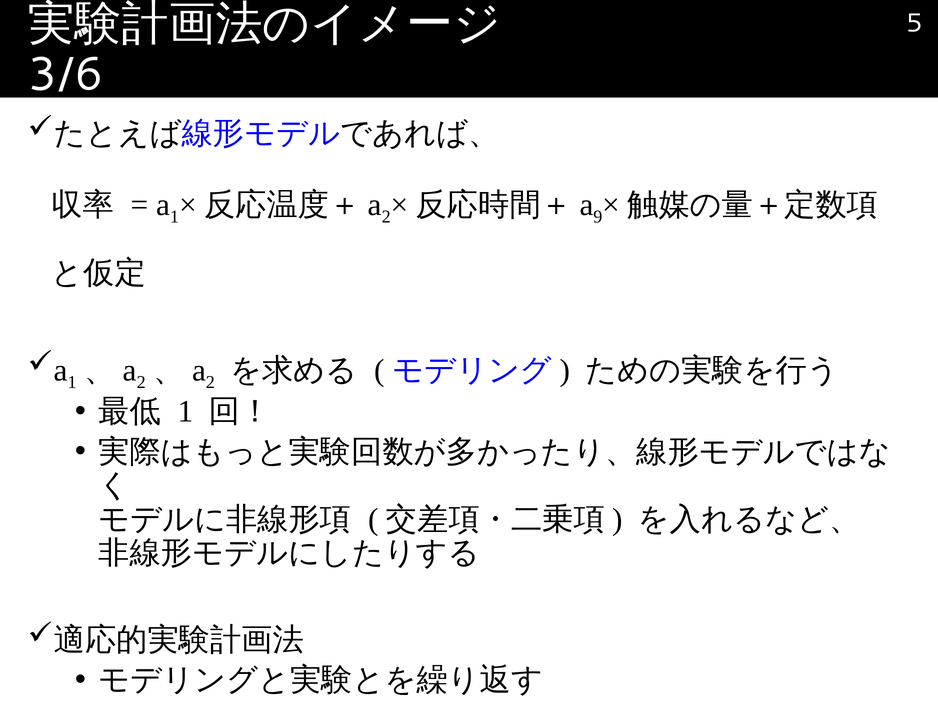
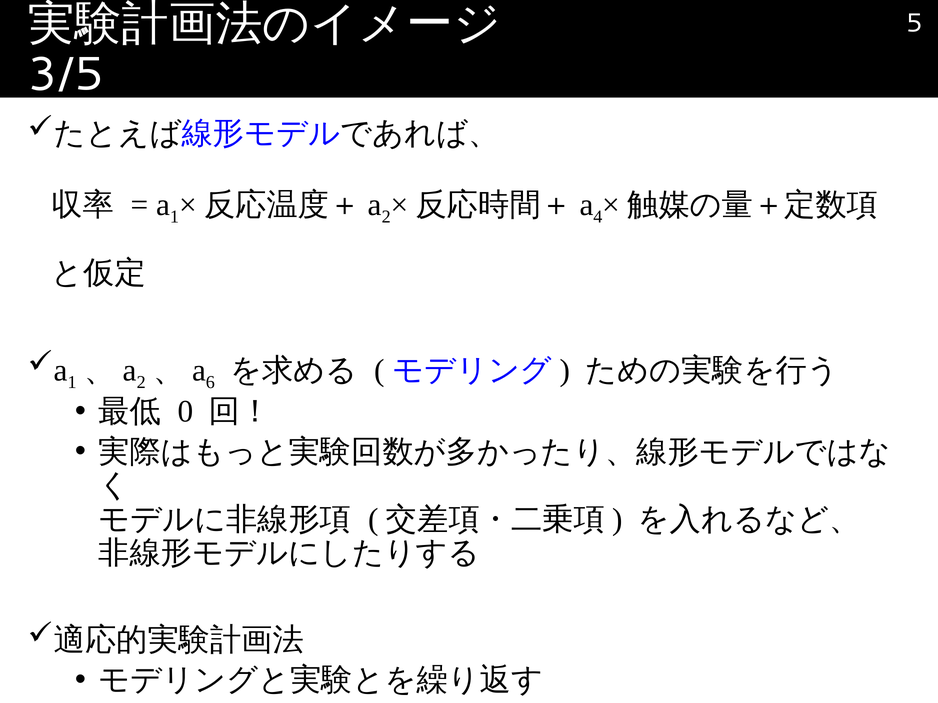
3/6: 3/6 -> 3/5 (66, 74)
9: 9 -> 4 (598, 217)
2: 2 -> 6 (210, 383)
1: 1 -> 0 (185, 412)
